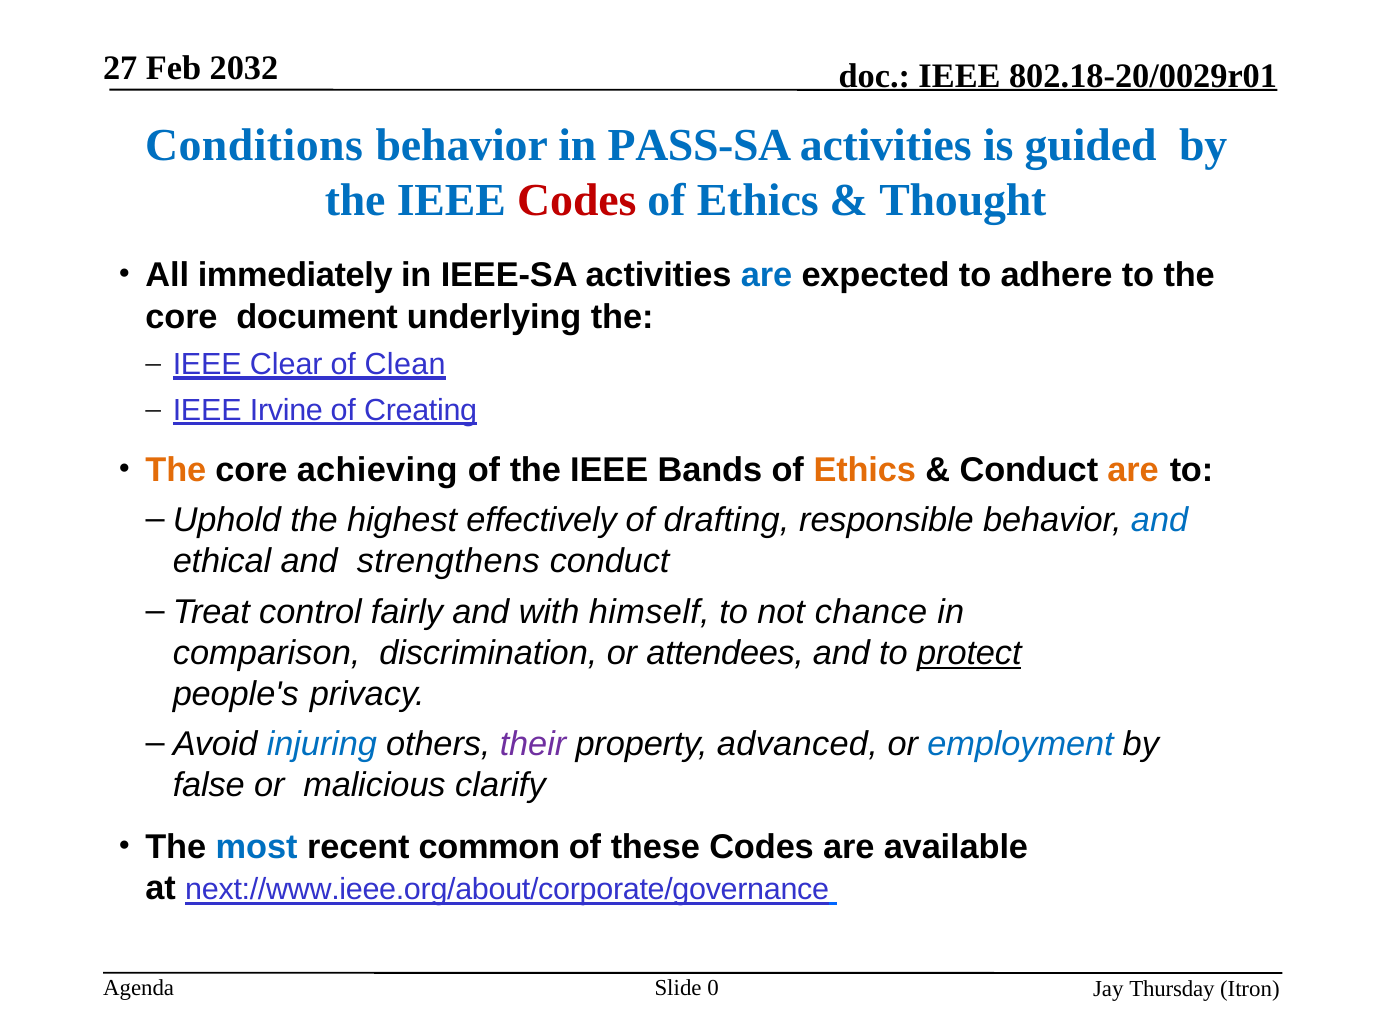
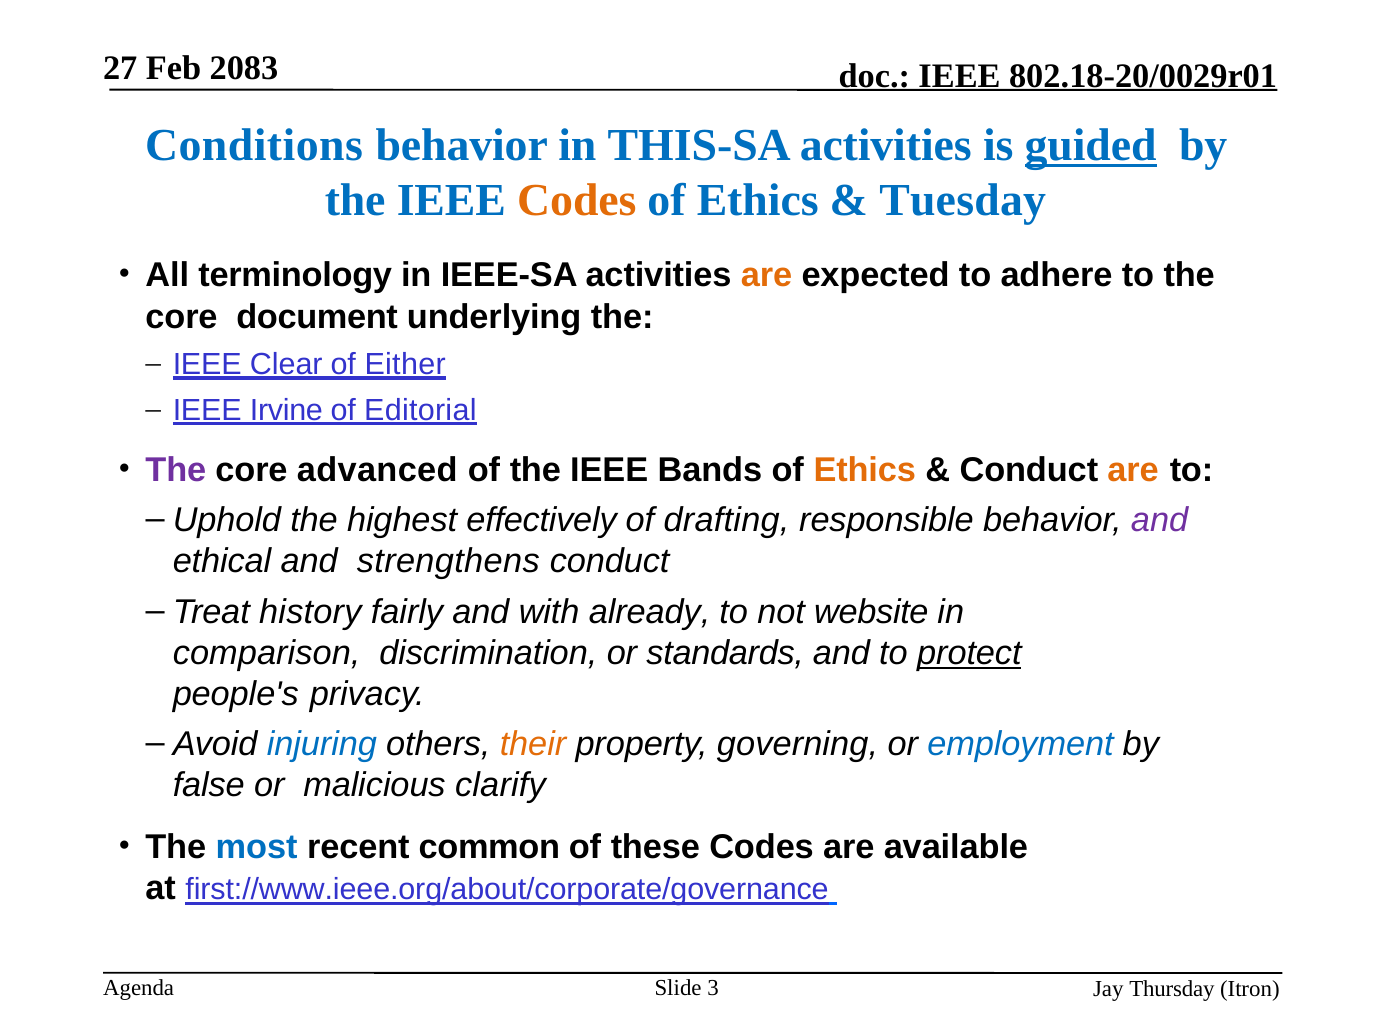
2032: 2032 -> 2083 (244, 69)
PASS-SA: PASS-SA -> THIS-SA (699, 146)
guided underline: none -> present (1091, 146)
Codes colour: red -> orange (577, 201)
Thought: Thought -> Tuesday (963, 201)
immediately: immediately -> terminology (295, 276)
are colour: blue -> orange (767, 276)
Clean: Clean -> Either (405, 365)
Creating: Creating -> Editorial (420, 410)
The colour: orange -> purple (176, 470)
achieving: achieving -> advanced (377, 470)
and colour: blue -> purple (1160, 520)
control: control -> history (310, 612)
himself: himself -> already (650, 612)
chance: chance -> website (871, 612)
attendees: attendees -> standards (725, 653)
their colour: purple -> orange (533, 745)
advanced: advanced -> governing (797, 745)
next://www.ieee.org/about/corporate/governance: next://www.ieee.org/about/corporate/governance -> first://www.ieee.org/about/corporate/governance (507, 890)
0: 0 -> 3 (713, 988)
